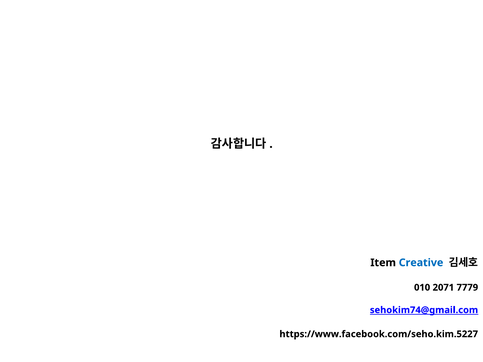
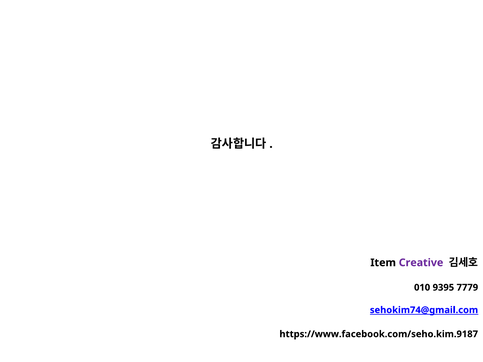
Creative colour: blue -> purple (421, 263)
2071: 2071 -> 9395 (443, 288)
https://www.facebook.com/seho.kim.5227: https://www.facebook.com/seho.kim.5227 -> https://www.facebook.com/seho.kim.9187 (379, 334)
